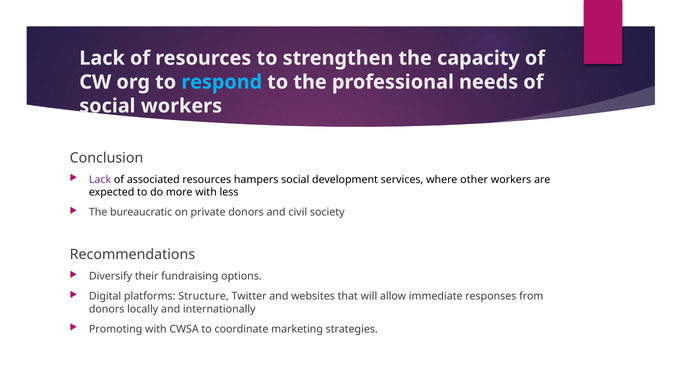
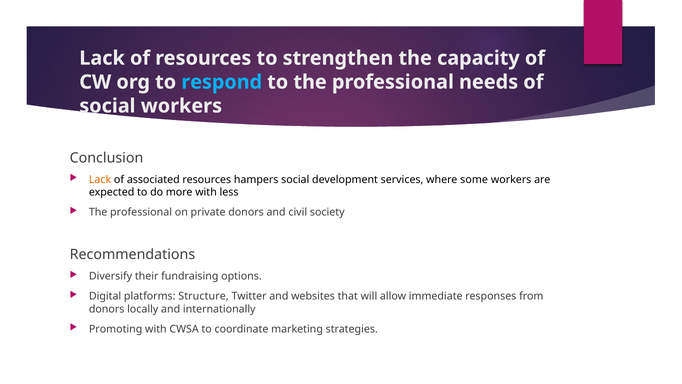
Lack colour: purple -> orange (100, 179)
other: other -> some (474, 179)
bureaucratic: bureaucratic -> professional (141, 212)
